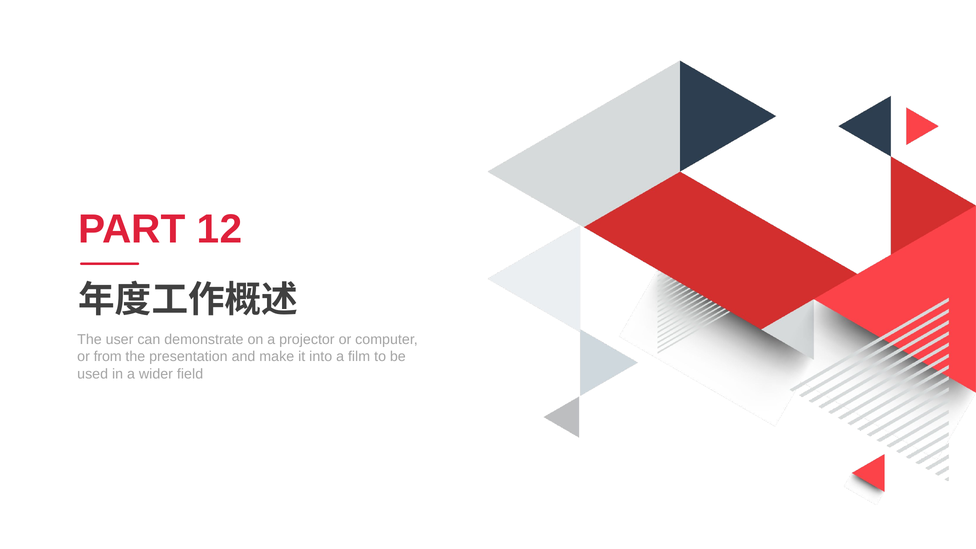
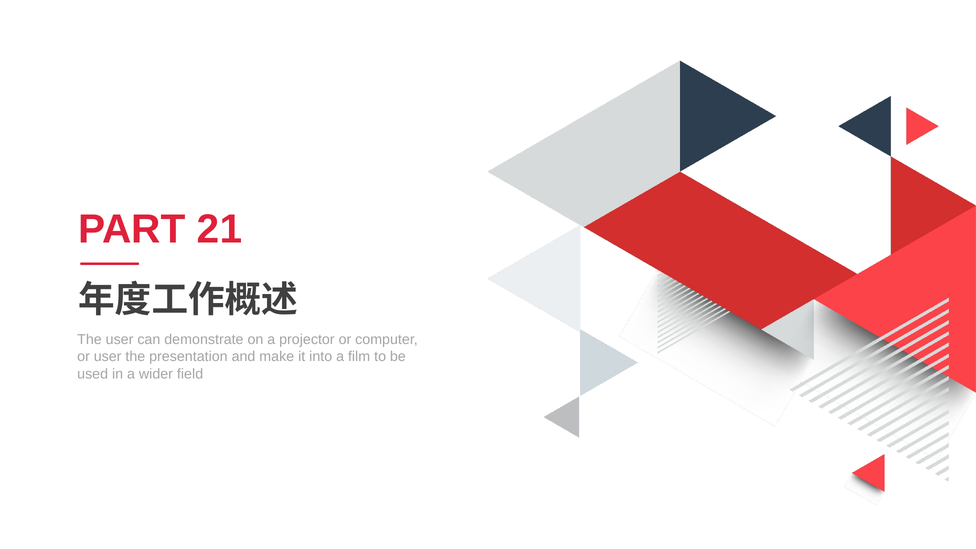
12: 12 -> 21 (220, 230)
or from: from -> user (108, 357)
